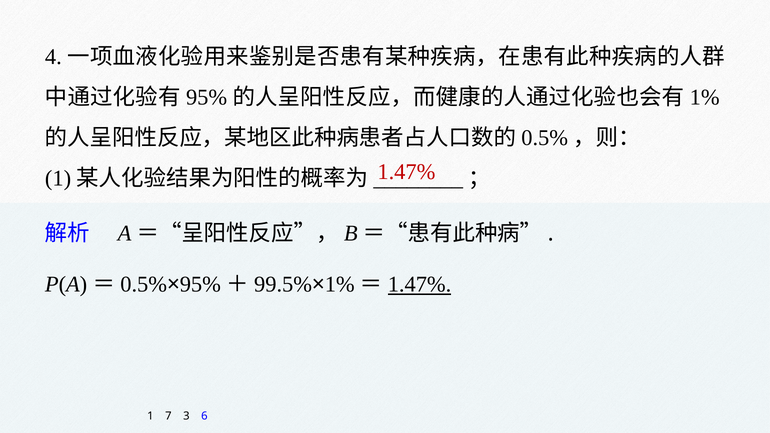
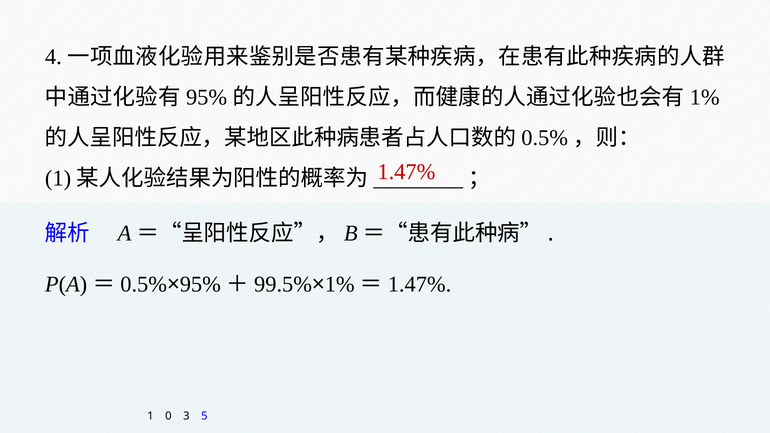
1.47% underline: present -> none (420, 285)
7: 7 -> 0 (168, 416)
6: 6 -> 5 (204, 416)
